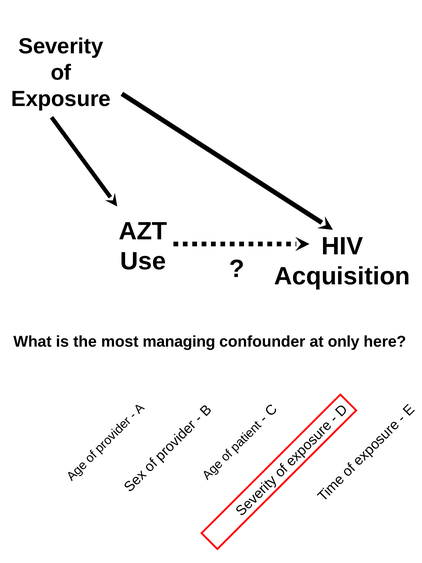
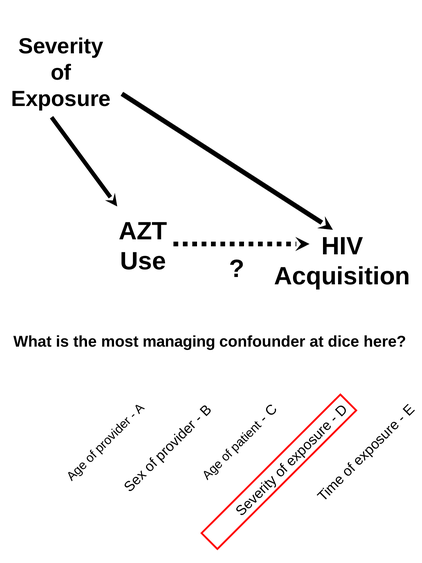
only: only -> dice (344, 341)
